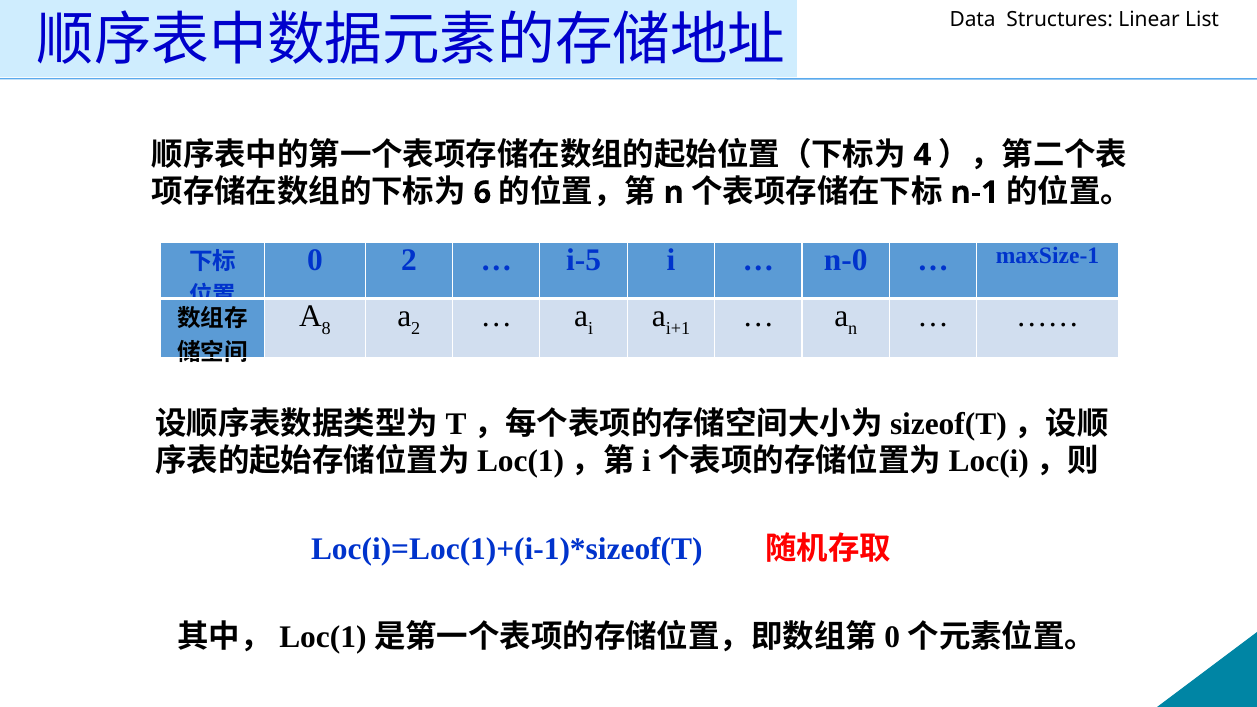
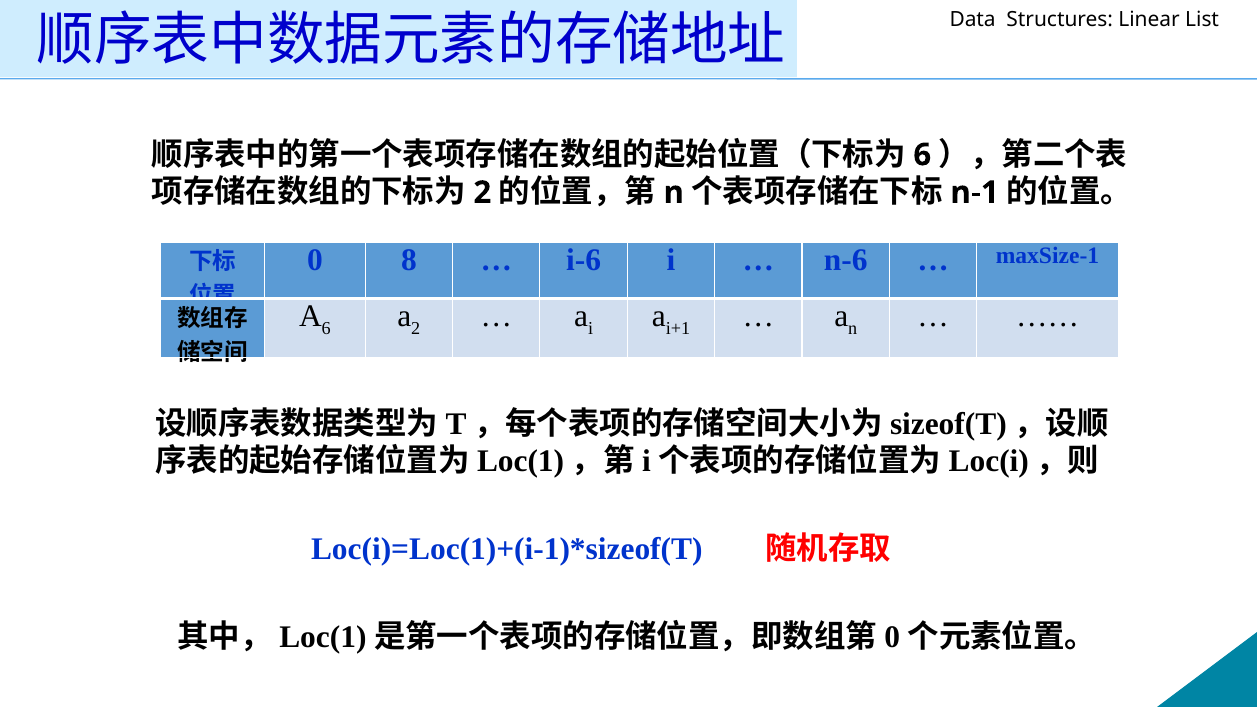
4: 4 -> 6 (922, 155)
6: 6 -> 2 (482, 193)
0 2: 2 -> 8 (409, 260)
i-5: i-5 -> i-6 (584, 260)
n-0: n-0 -> n-6 (846, 260)
8: 8 -> 6 (326, 329)
